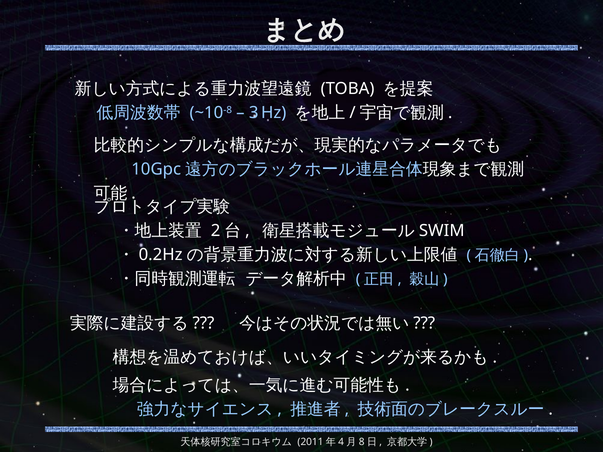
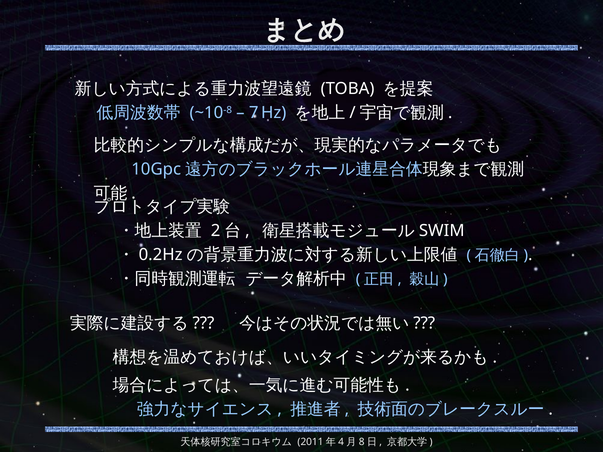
3: 3 -> 7 (254, 113)
